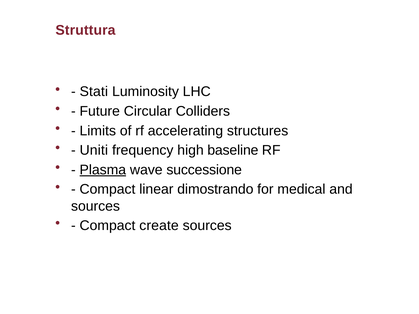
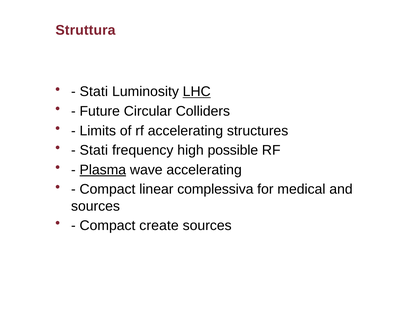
LHC underline: none -> present (197, 92)
Uniti: Uniti -> Stati (94, 150)
baseline: baseline -> possible (233, 150)
wave successione: successione -> accelerating (204, 170)
dimostrando: dimostrando -> complessiva (215, 189)
